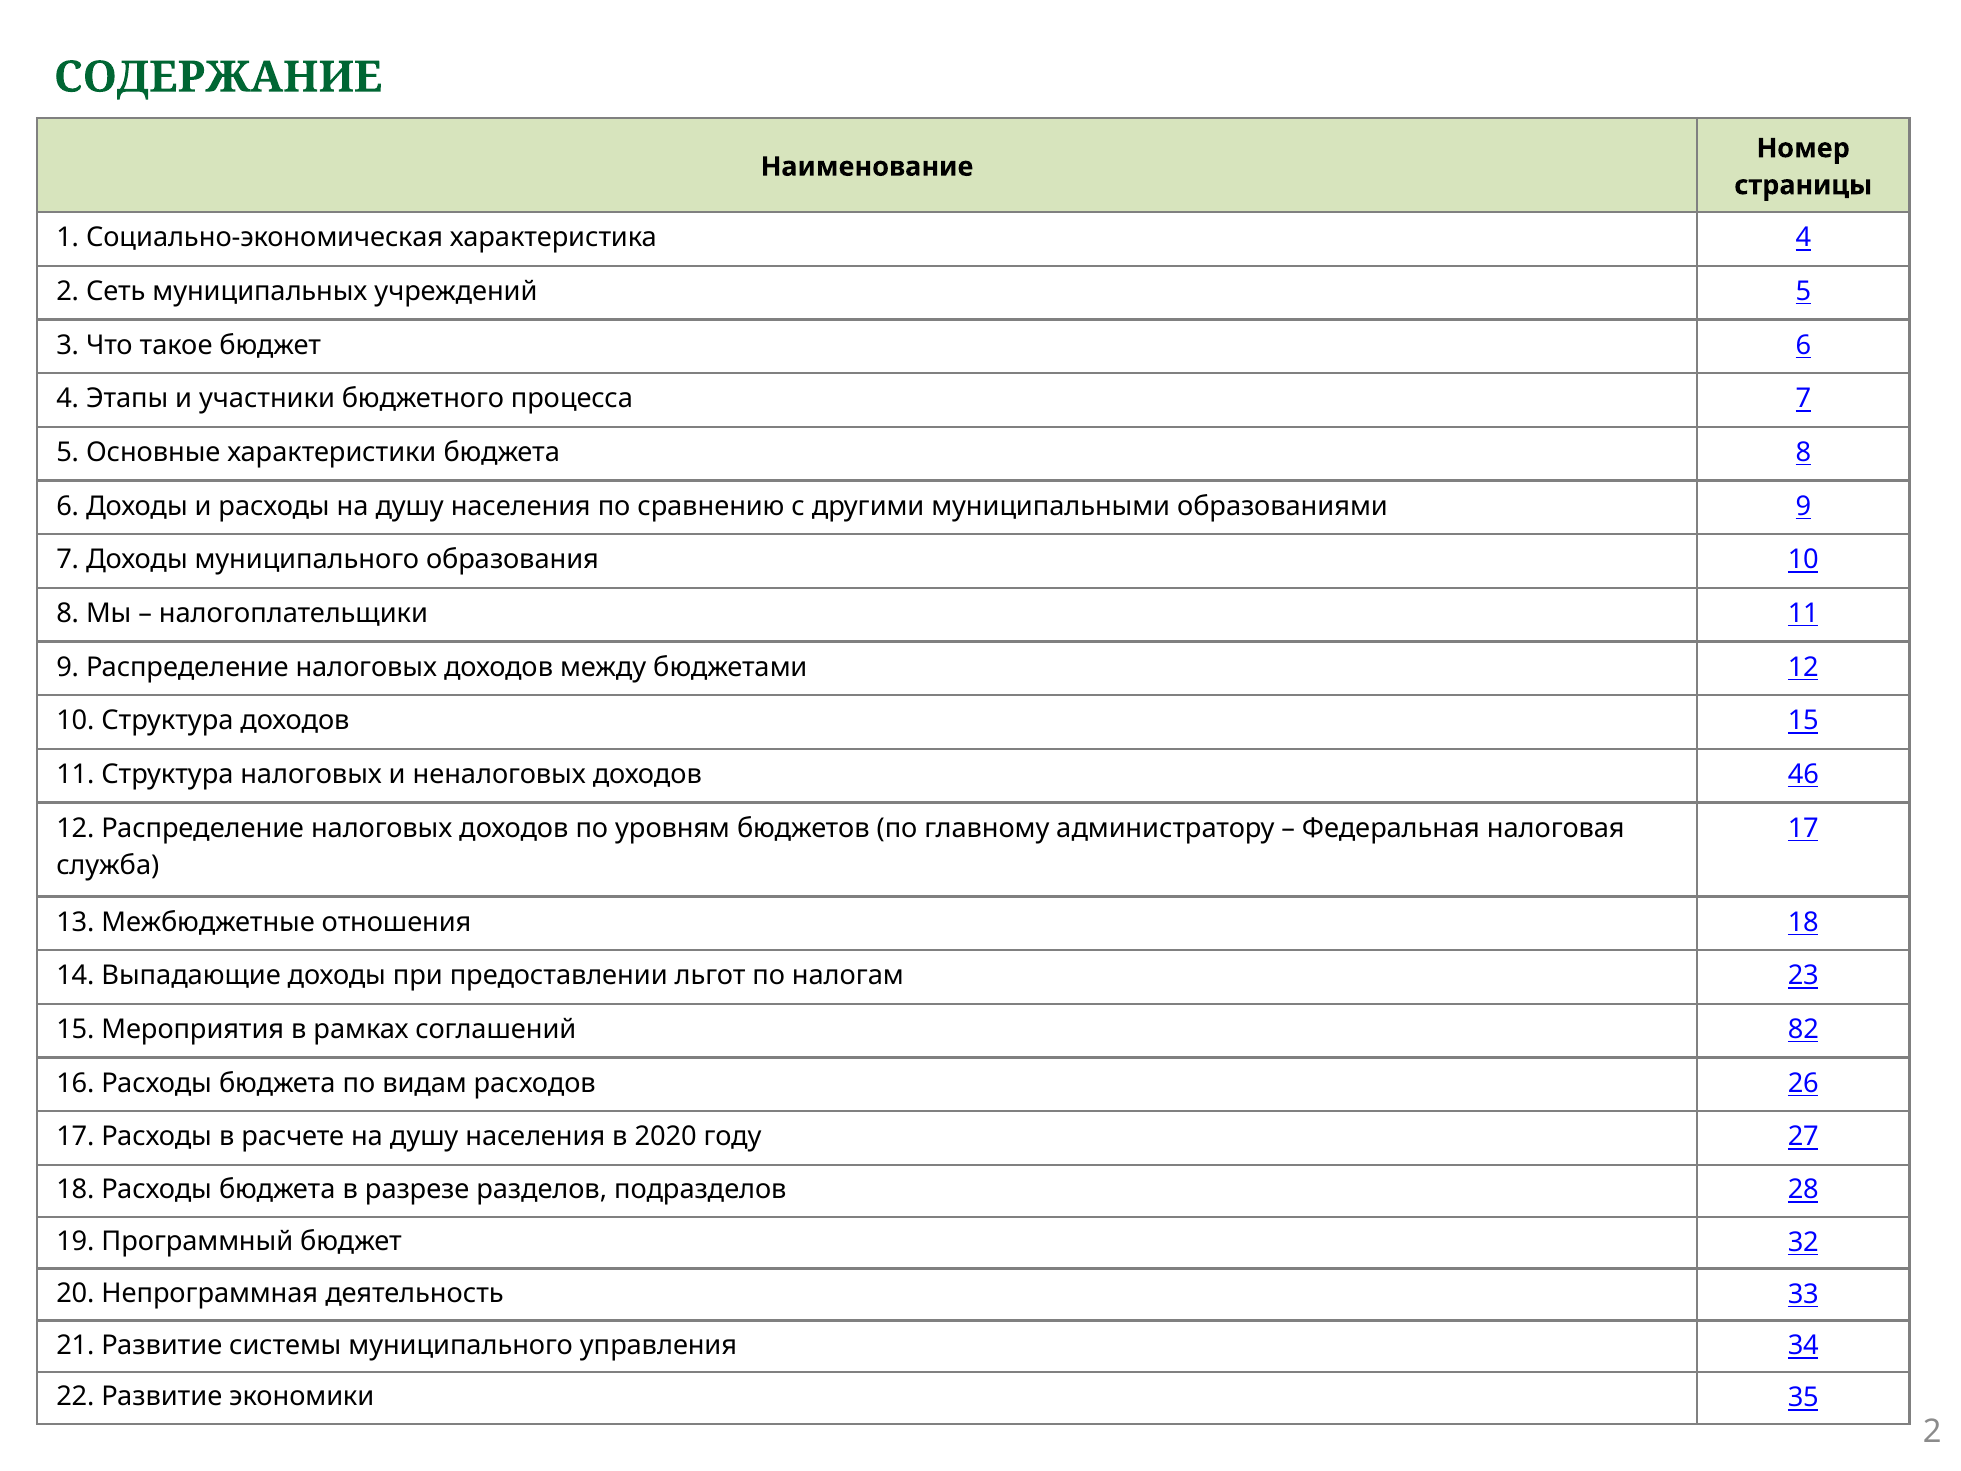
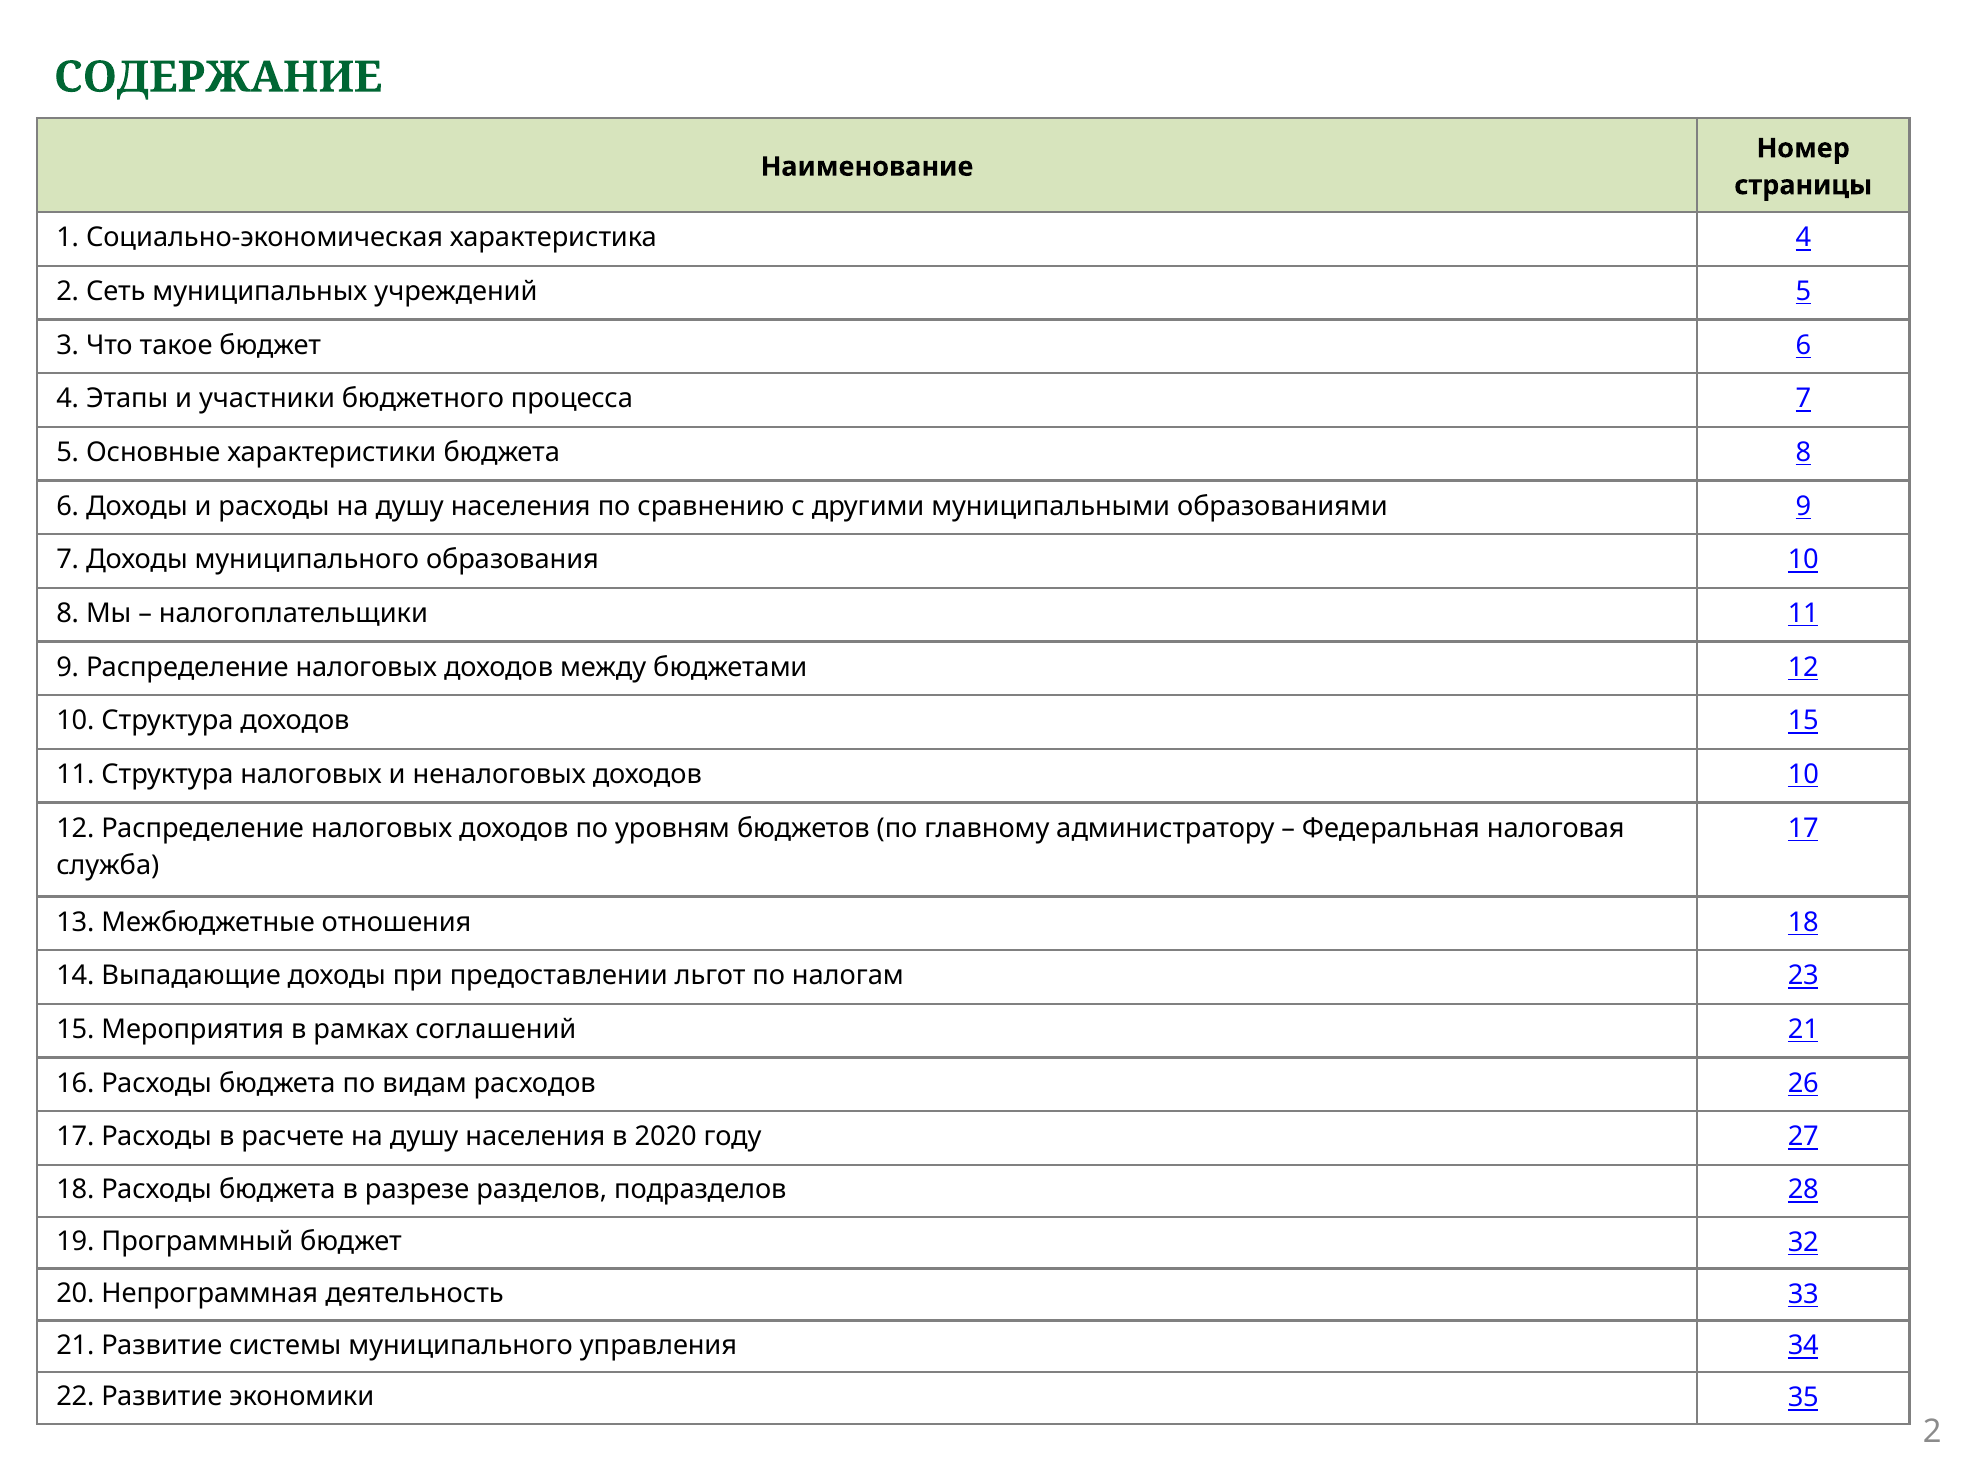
доходов 46: 46 -> 10 (1803, 774)
соглашений 82: 82 -> 21 (1803, 1029)
